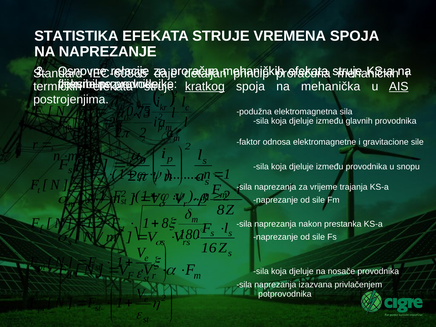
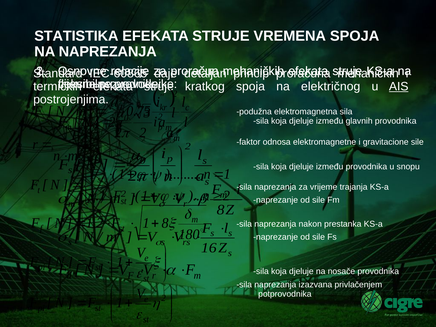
NA NAPREZANJE: NAPREZANJE -> NAPREZANJA (108, 52)
kratkog underline: present -> none (205, 87)
mehanička: mehanička -> električnog (331, 87)
